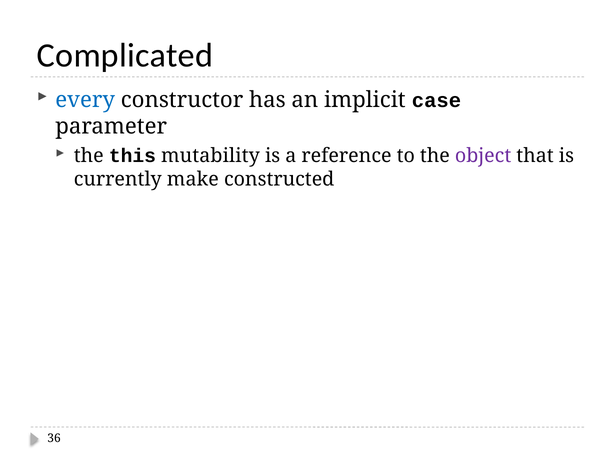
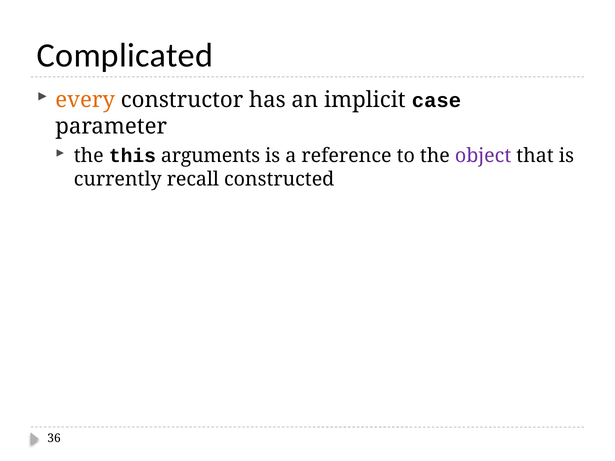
every colour: blue -> orange (85, 100)
mutability: mutability -> arguments (211, 156)
make: make -> recall (193, 180)
